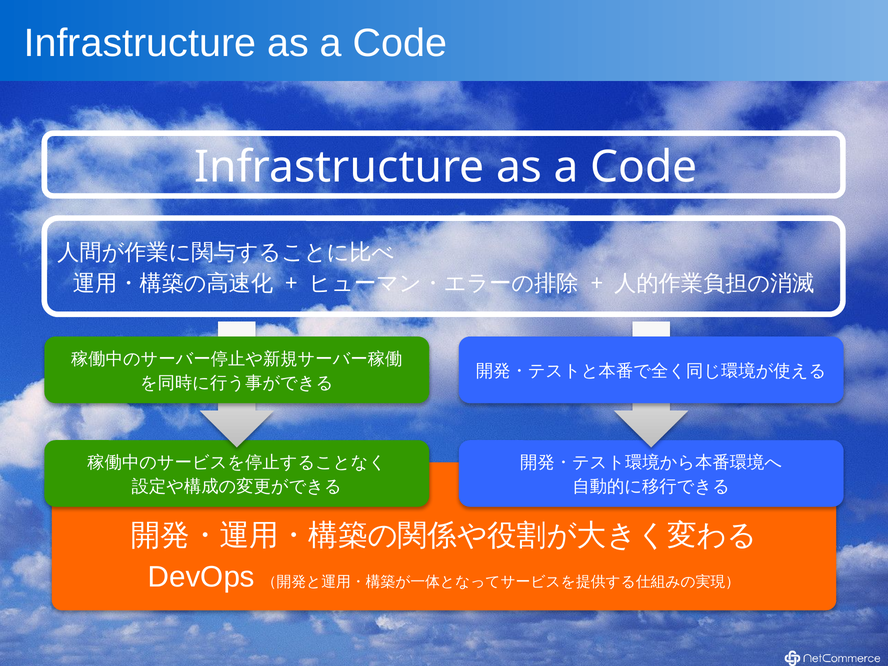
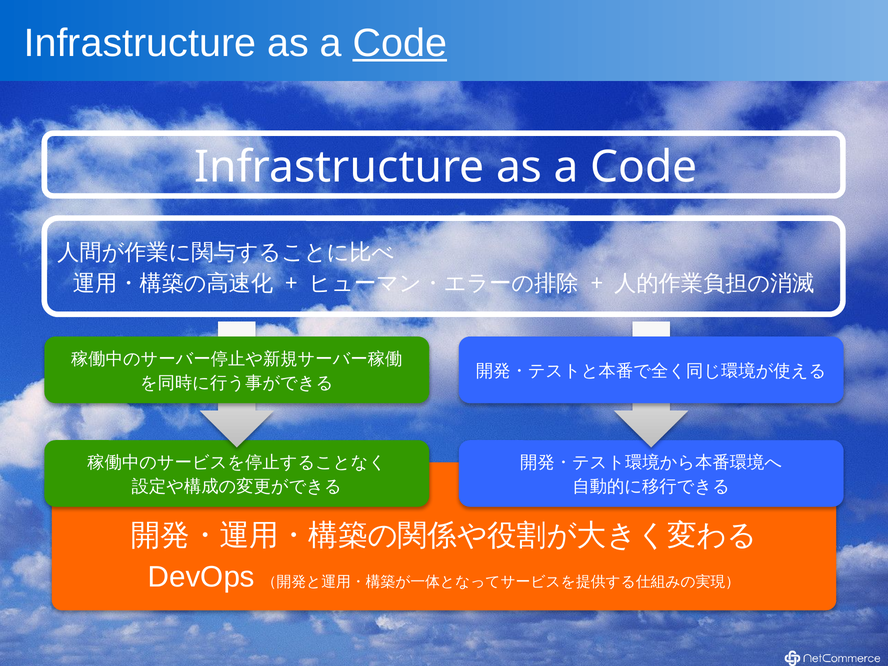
Code underline: none -> present (400, 43)
